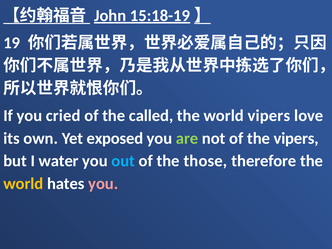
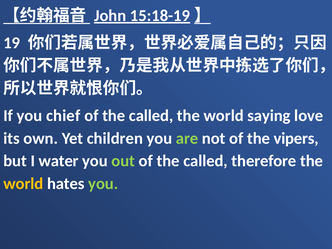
cried: cried -> chief (63, 116)
world vipers: vipers -> saying (269, 116)
exposed: exposed -> children (115, 138)
out colour: light blue -> light green (123, 161)
those: those -> called (206, 161)
you colour: pink -> light green (103, 184)
